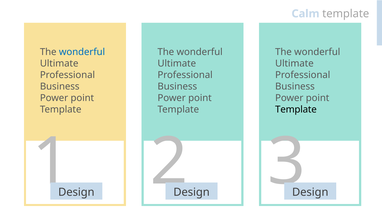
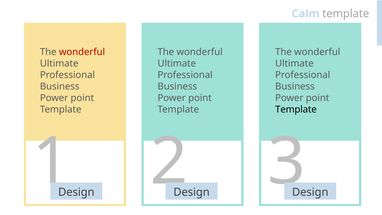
wonderful colour: blue -> red (82, 52)
